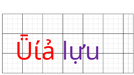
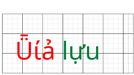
lựu colour: purple -> green (81, 52)
